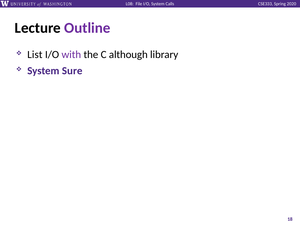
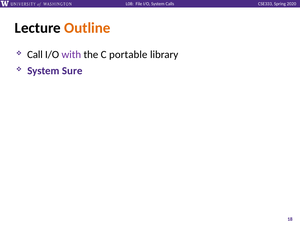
Outline colour: purple -> orange (87, 28)
List: List -> Call (35, 54)
although: although -> portable (128, 54)
